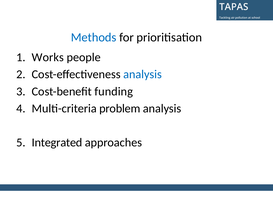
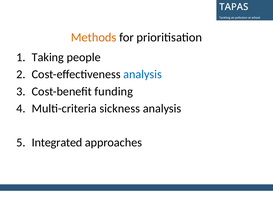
Methods colour: blue -> orange (94, 37)
Works: Works -> Taking (48, 57)
problem: problem -> sickness (120, 108)
